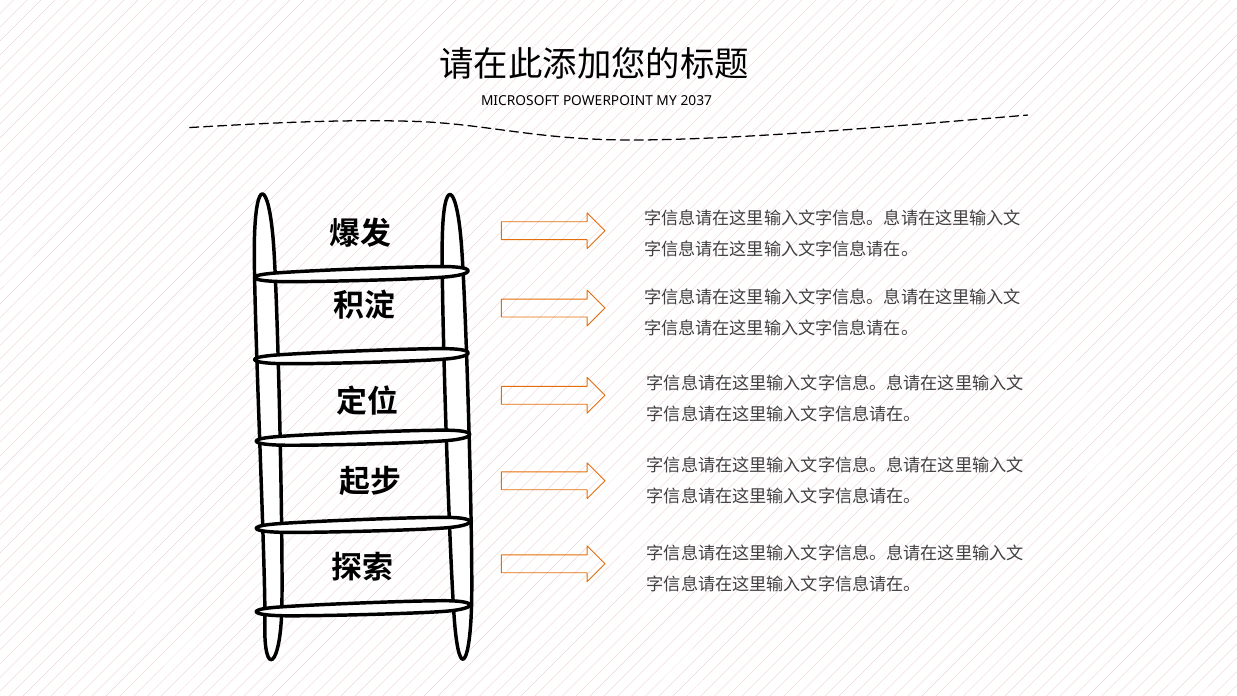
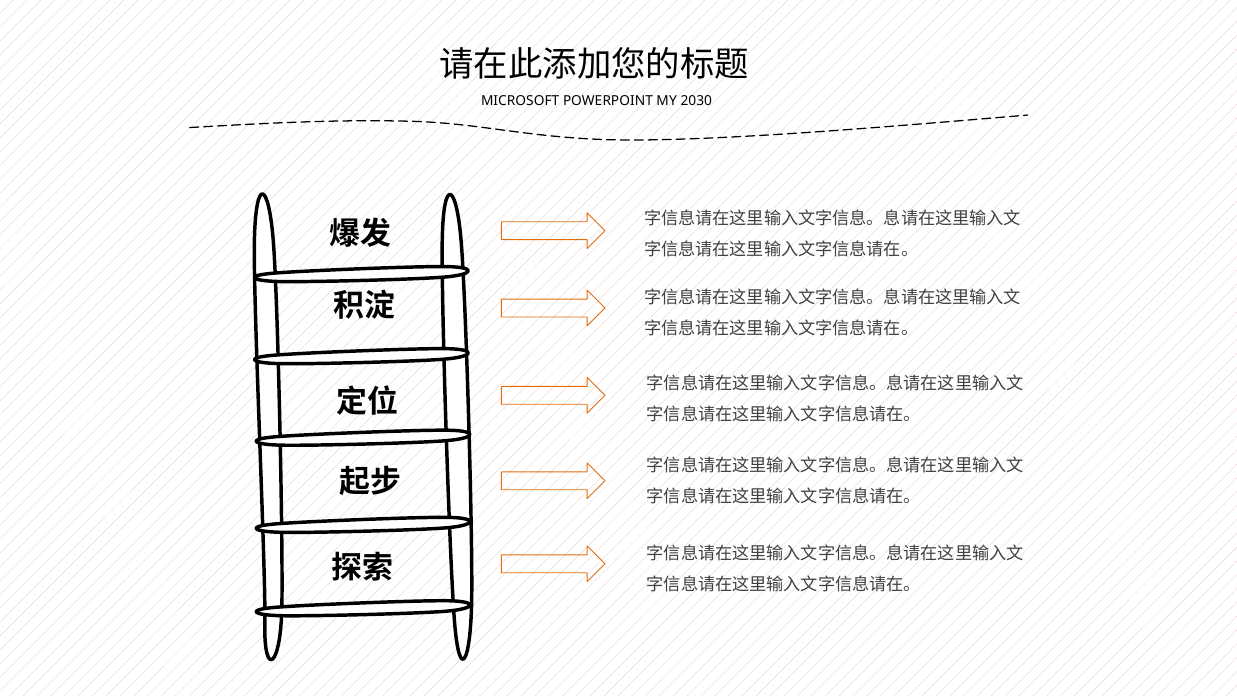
2037: 2037 -> 2030 (696, 101)
